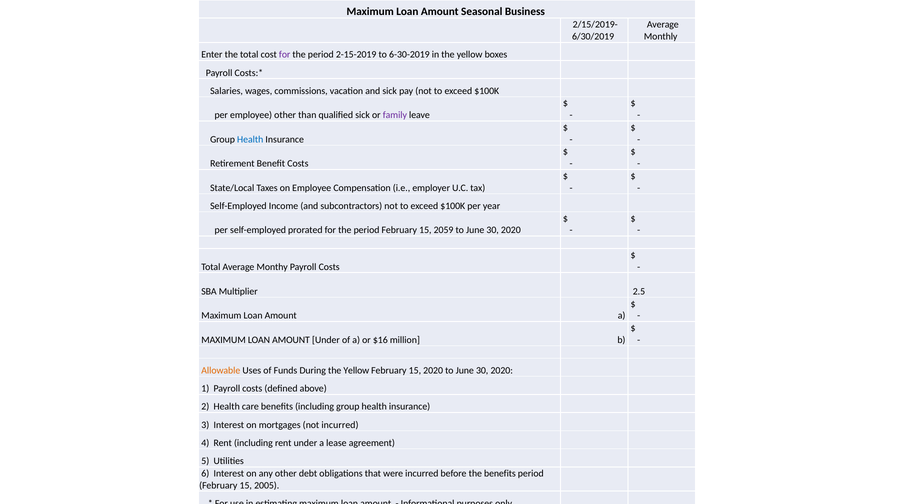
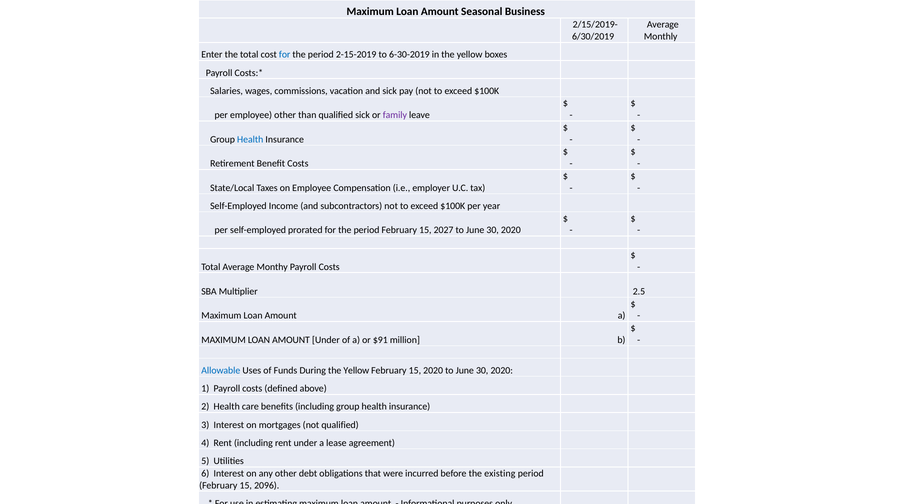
for colour: purple -> blue (285, 55)
2059: 2059 -> 2027 (444, 230)
$16: $16 -> $91 (380, 340)
Allowable colour: orange -> blue (221, 371)
not incurred: incurred -> qualified (340, 425)
the benefits: benefits -> existing (500, 474)
2005: 2005 -> 2096 (267, 486)
